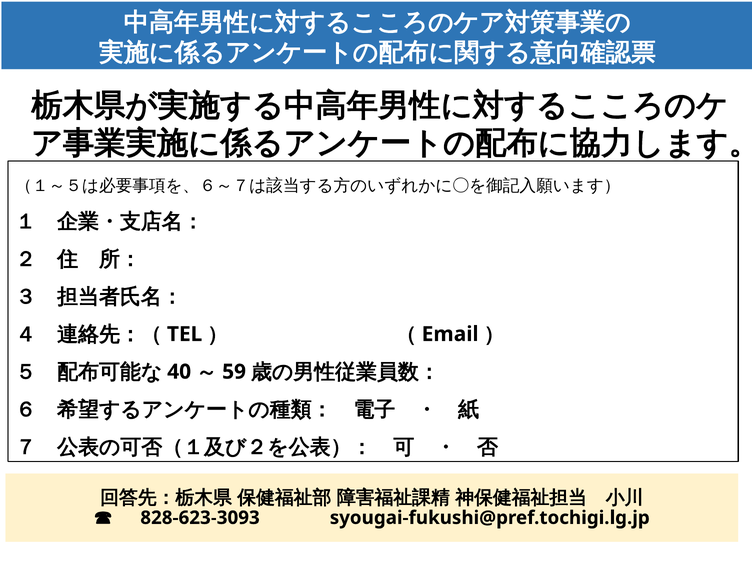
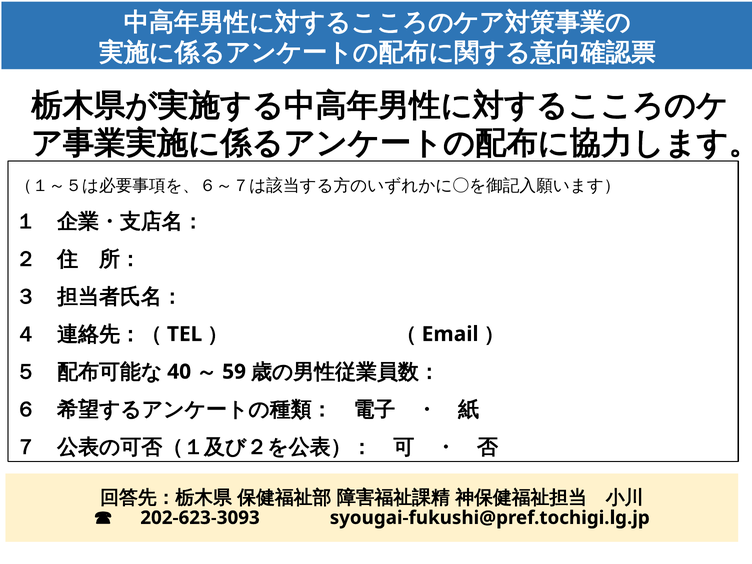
828-623-3093: 828-623-3093 -> 202-623-3093 (200, 518)
